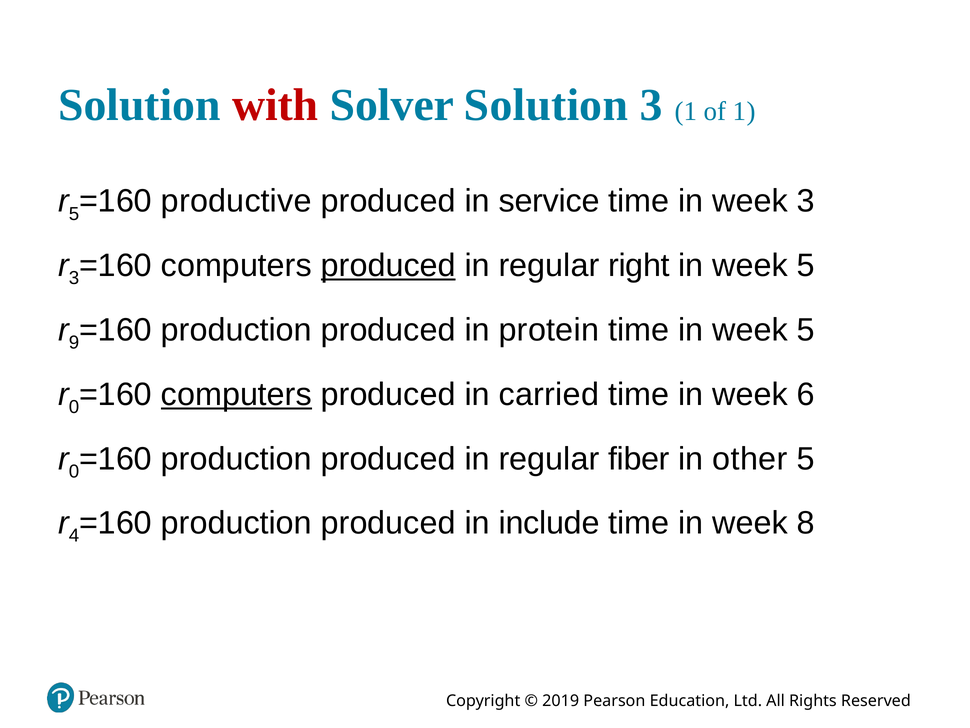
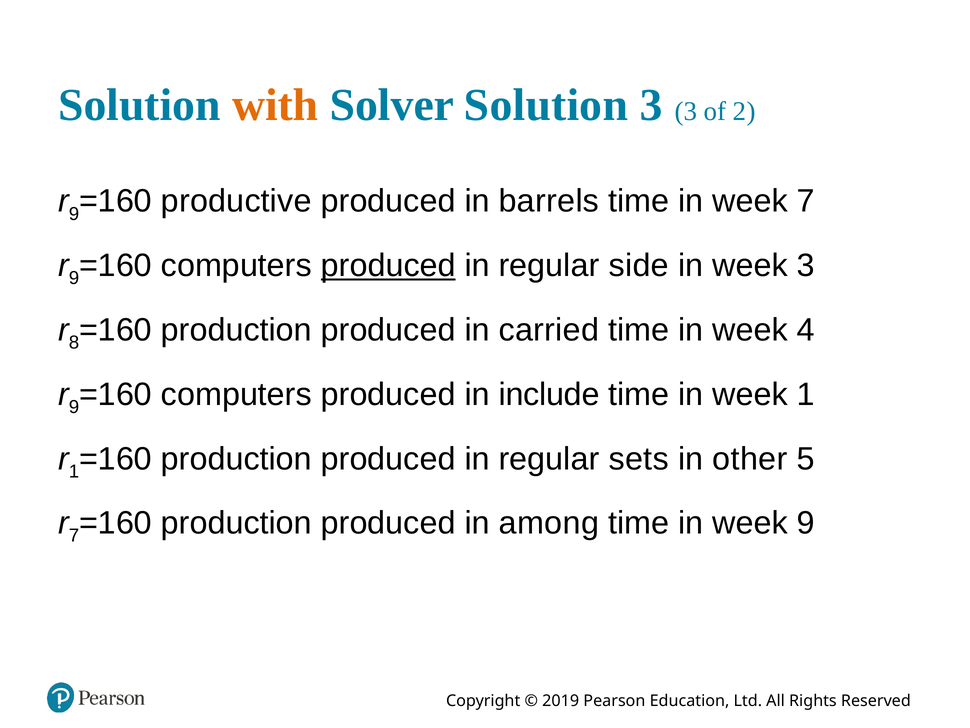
with colour: red -> orange (275, 105)
3 1: 1 -> 3 (686, 111)
of 1: 1 -> 2 (744, 111)
5: 5 -> 9 (74, 214)
service: service -> barrels (549, 201)
week 3: 3 -> 7 (806, 201)
3: 3 -> 9 (74, 278)
right: right -> side (639, 265)
5: 5 -> 3 (806, 265)
9: 9 -> 8 (74, 342)
protein: protein -> carried (549, 330)
time in week 5: 5 -> 4 (806, 330)
0: 0 -> 9 (74, 407)
computers underline: present -> none (236, 394)
carried: carried -> include (549, 394)
week 6: 6 -> 1 (806, 394)
0: 0 -> 1 (74, 471)
fiber: fiber -> sets (639, 459)
4: 4 -> 7 (74, 535)
include: include -> among (549, 523)
week 8: 8 -> 9 (806, 523)
